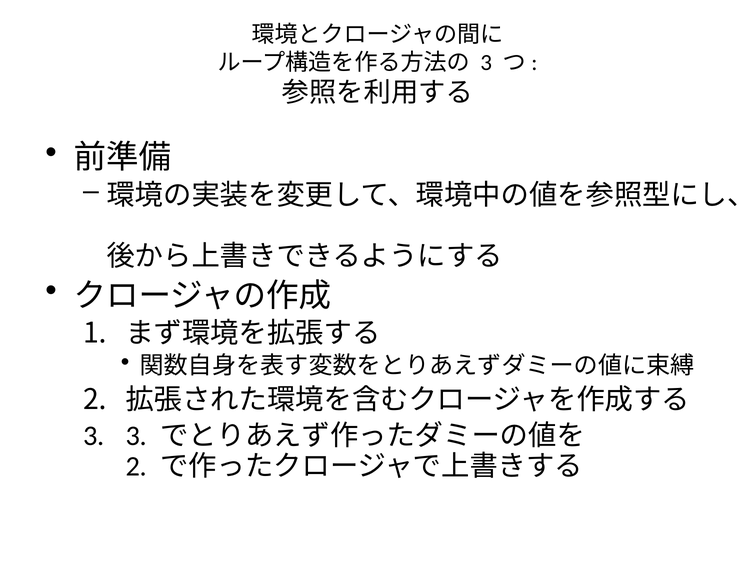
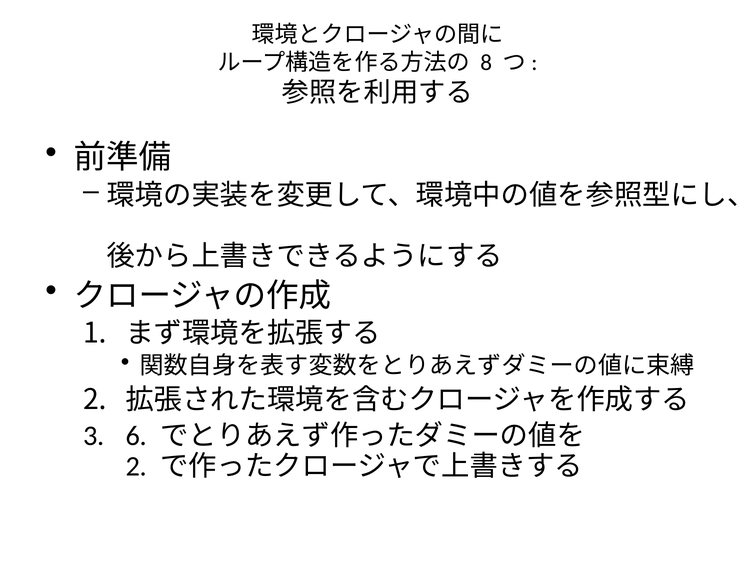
3: 3 -> 8 (486, 62)
3: 3 -> 6 (136, 436)
